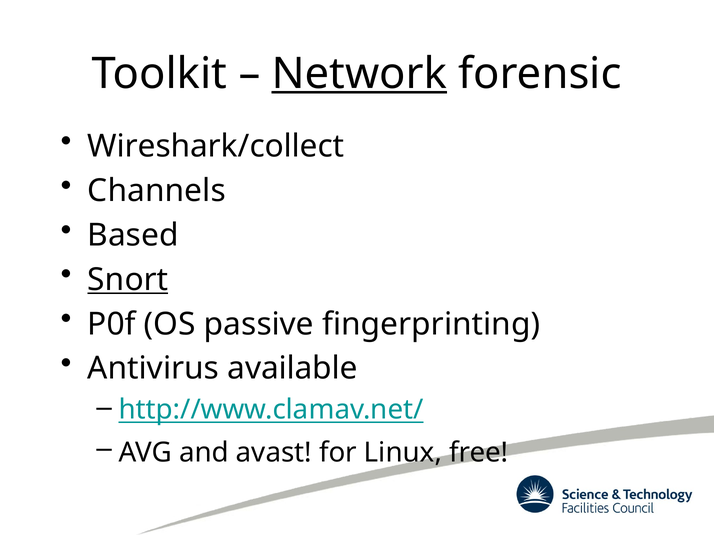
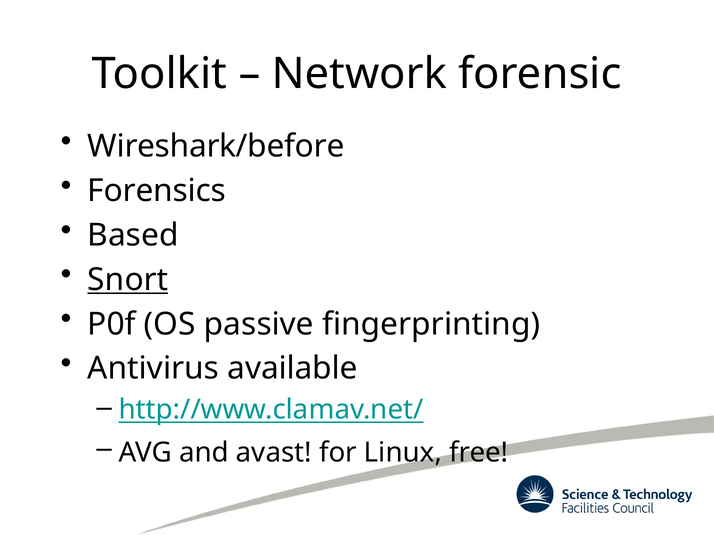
Network underline: present -> none (359, 74)
Wireshark/collect: Wireshark/collect -> Wireshark/before (216, 146)
Channels: Channels -> Forensics (157, 191)
